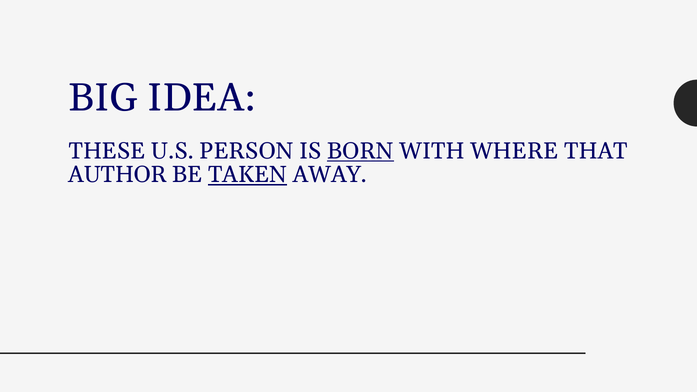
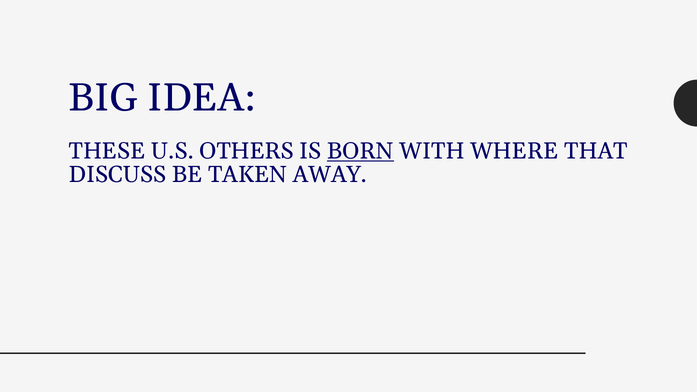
PERSON: PERSON -> OTHERS (247, 151)
AUTHOR: AUTHOR -> DISCUSS (118, 175)
TAKEN underline: present -> none (248, 175)
